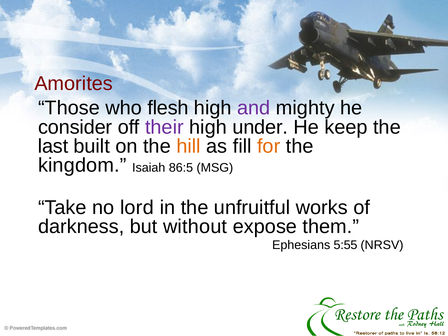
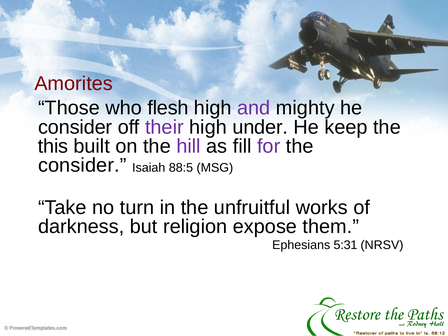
last: last -> this (53, 146)
hill colour: orange -> purple (189, 146)
for colour: orange -> purple (269, 146)
kingdom: kingdom -> consider (82, 165)
86:5: 86:5 -> 88:5 (181, 168)
lord: lord -> turn (137, 208)
without: without -> religion (195, 227)
5:55: 5:55 -> 5:31 (345, 245)
